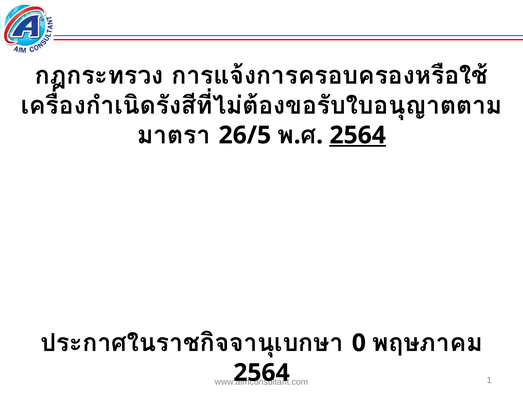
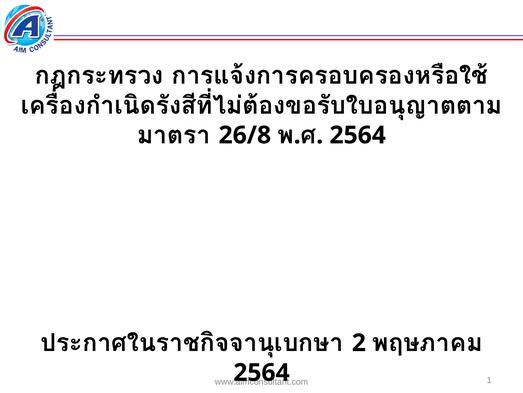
26/5: 26/5 -> 26/8 (245, 135)
2564 underline: present -> none (358, 135)
0: 0 -> 2 (359, 342)
